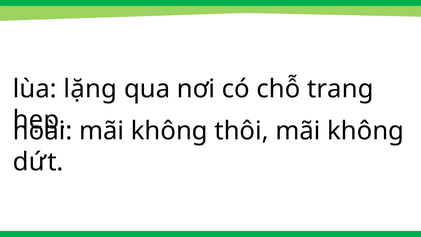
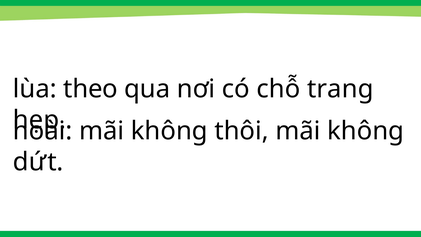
lặng: lặng -> theo (91, 89)
